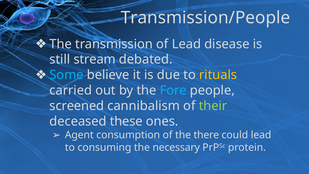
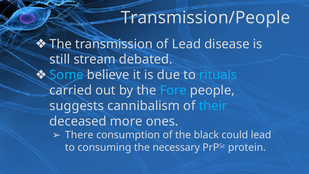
rituals colour: yellow -> light blue (218, 75)
screened: screened -> suggests (77, 106)
their colour: light green -> light blue (213, 106)
these: these -> more (126, 121)
Agent: Agent -> There (79, 135)
there: there -> black (206, 135)
